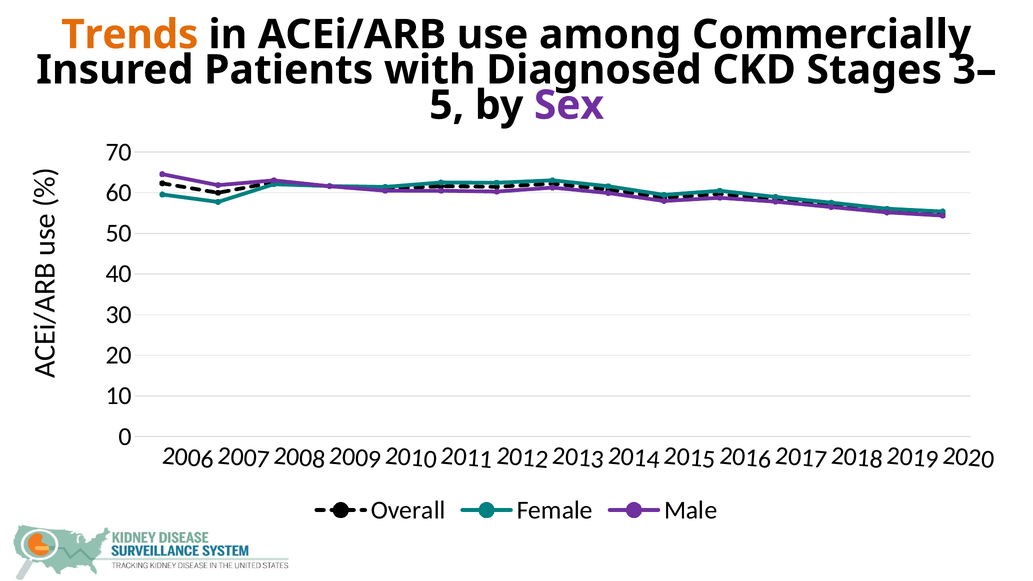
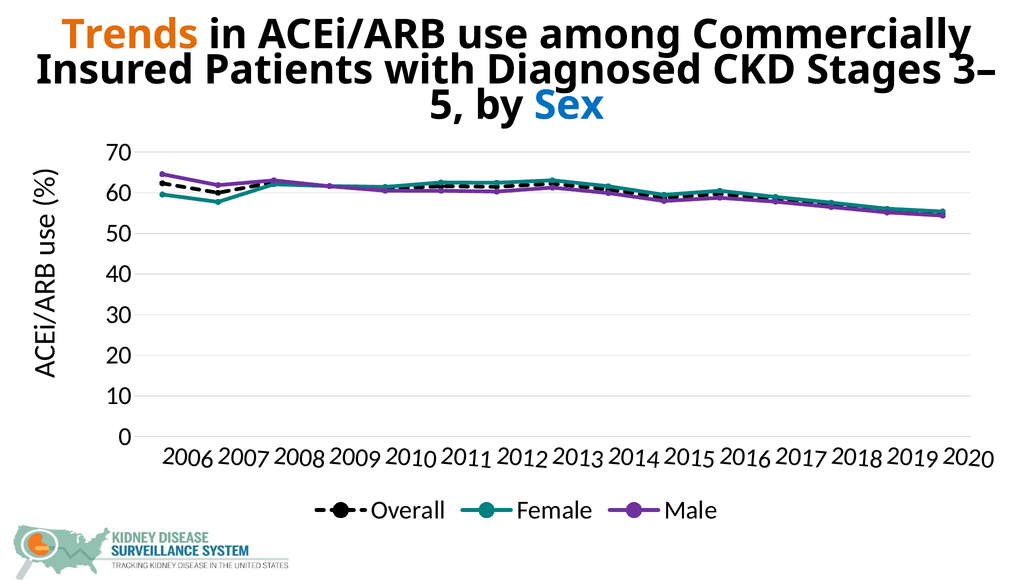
Sex colour: purple -> blue (569, 105)
